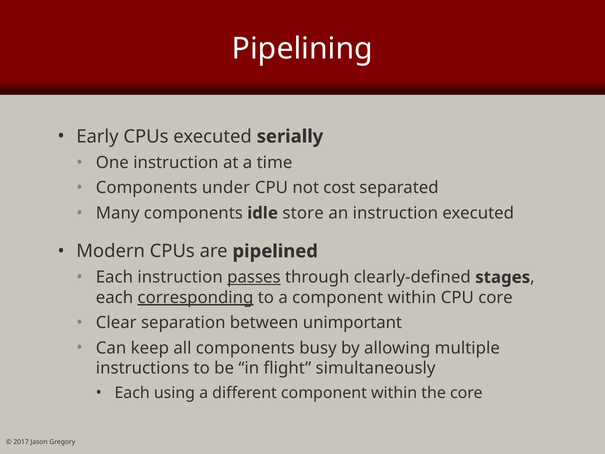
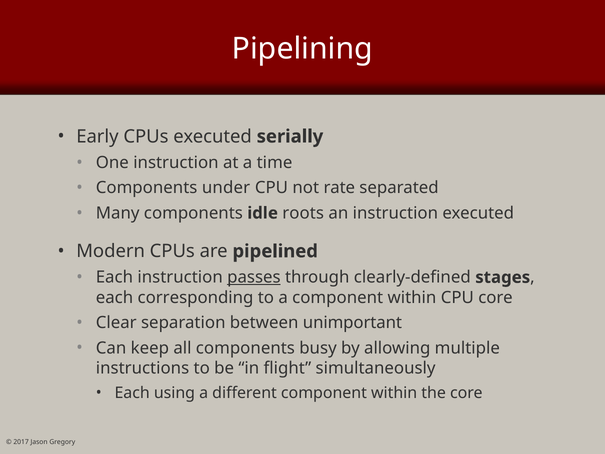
cost: cost -> rate (339, 188)
store: store -> roots (303, 213)
corresponding underline: present -> none (196, 297)
